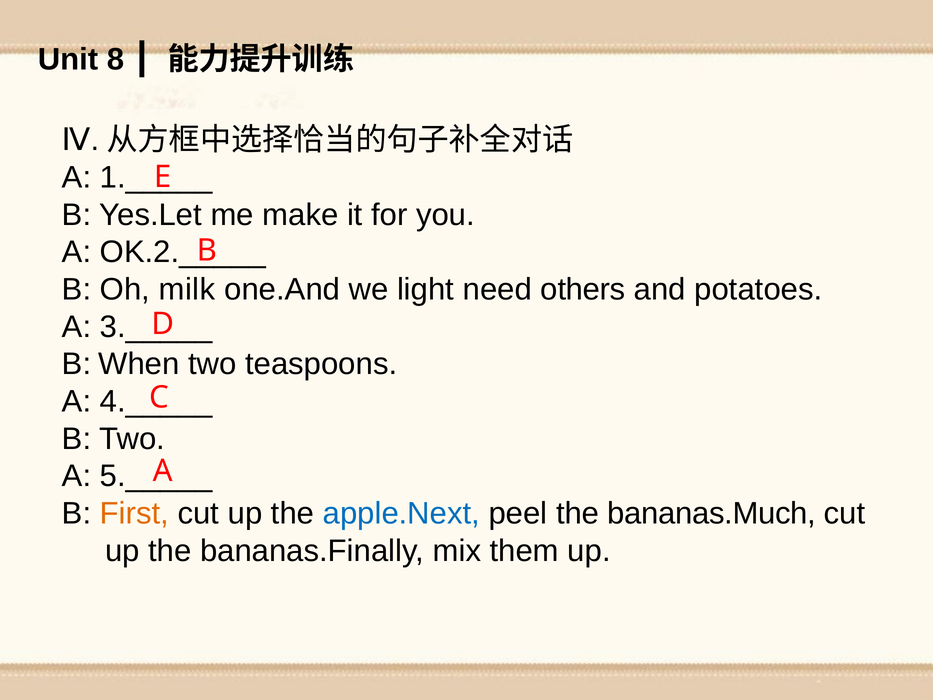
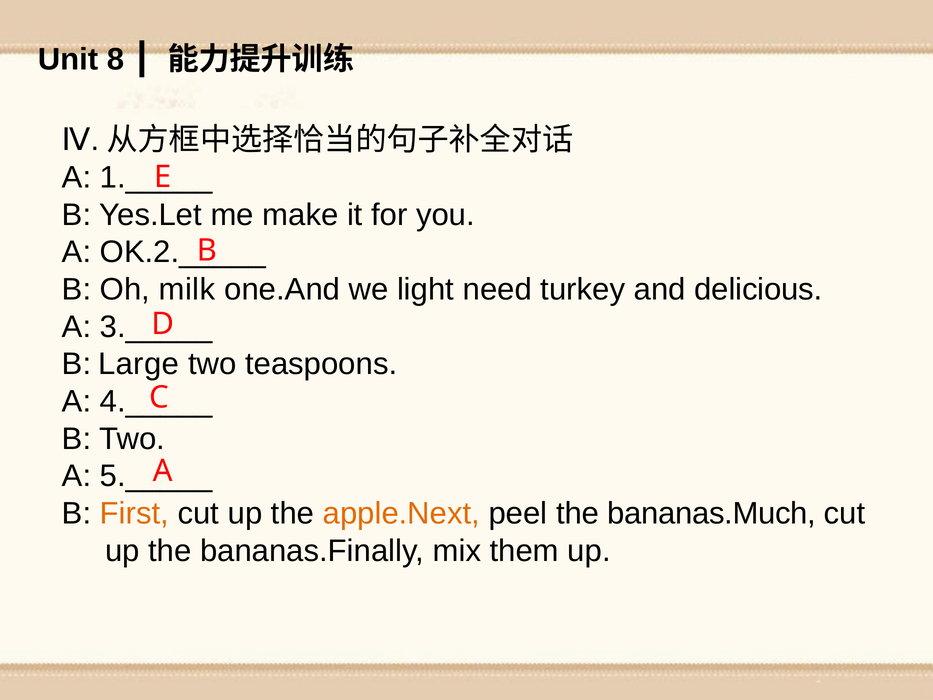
others: others -> turkey (583, 289)
potatoes: potatoes -> delicious (758, 289)
When: When -> Large (139, 364)
apple.Next colour: blue -> orange (401, 513)
